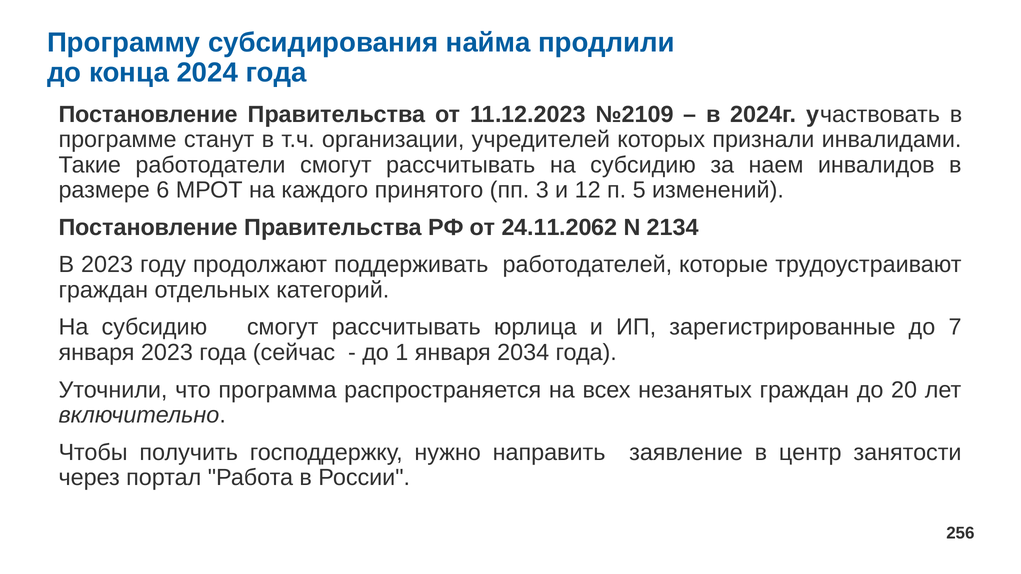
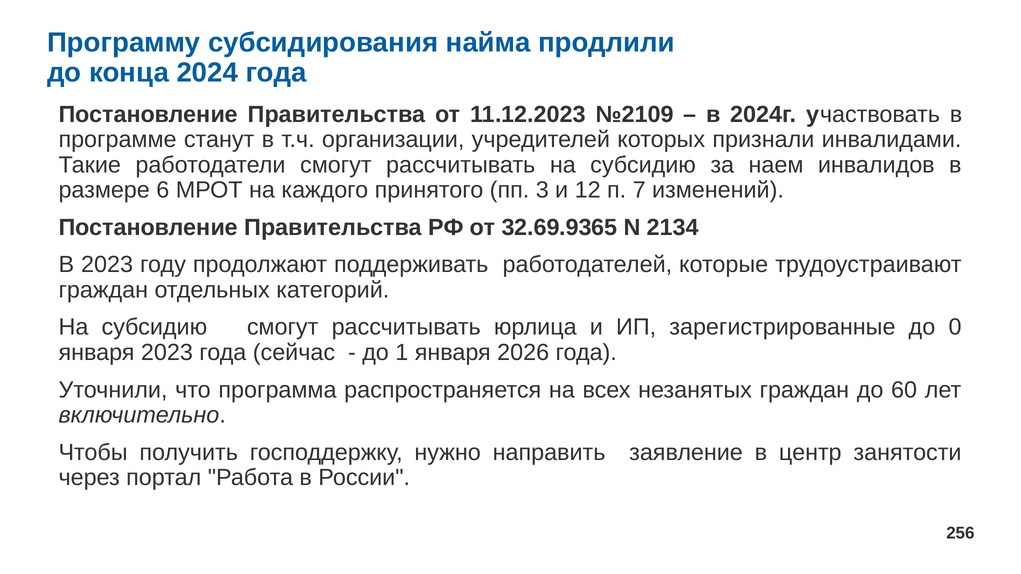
5: 5 -> 7 (639, 190)
24.11.2062: 24.11.2062 -> 32.69.9365 (559, 227)
7: 7 -> 0 (955, 327)
2034: 2034 -> 2026 (523, 353)
20: 20 -> 60 (904, 390)
